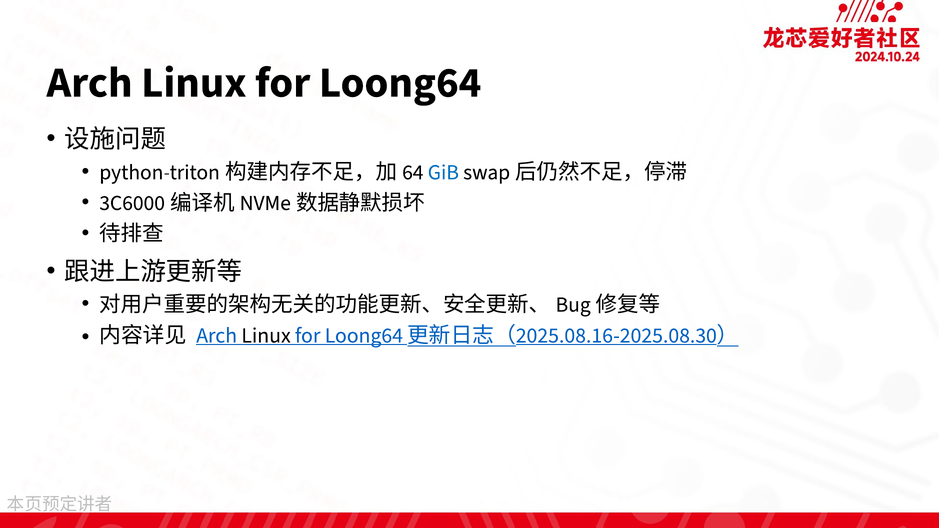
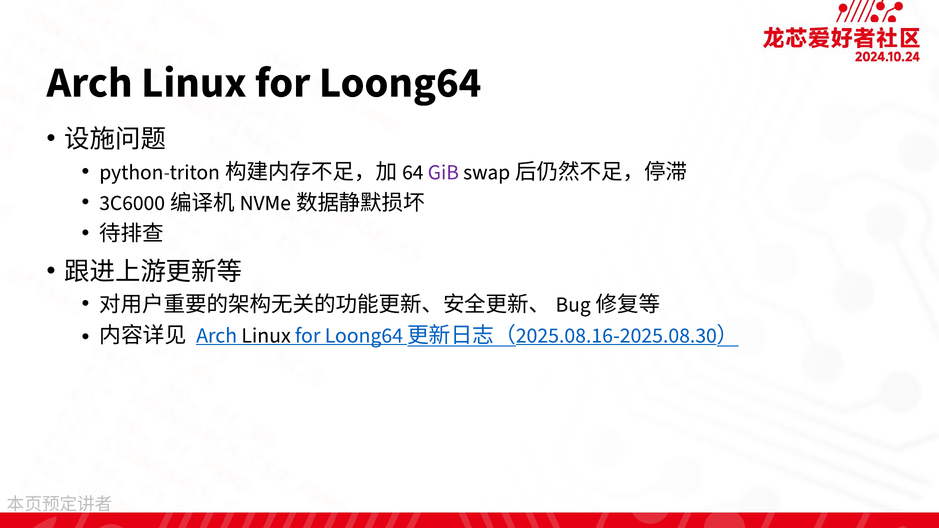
GiB colour: blue -> purple (443, 172)
